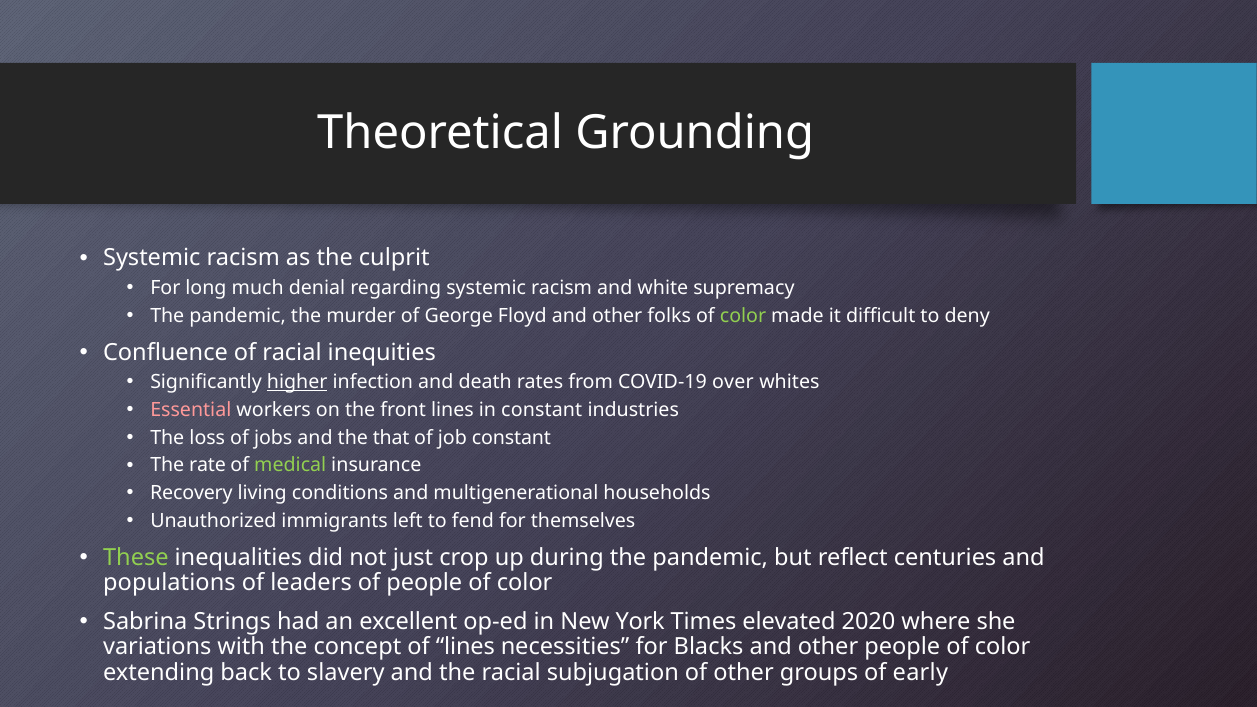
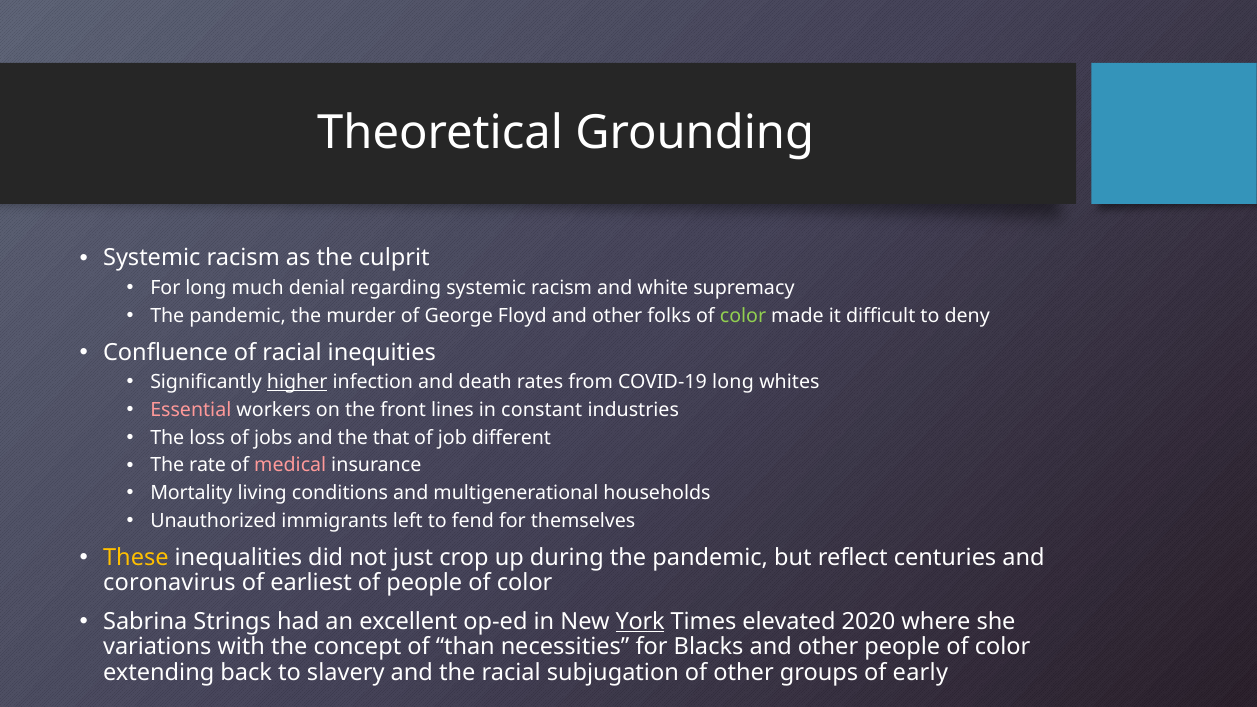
COVID-19 over: over -> long (733, 382)
job constant: constant -> different (511, 438)
medical colour: light green -> pink (290, 465)
Recovery: Recovery -> Mortality (191, 493)
These colour: light green -> yellow (136, 557)
populations: populations -> coronavirus (169, 583)
leaders: leaders -> earliest (311, 583)
York underline: none -> present (640, 621)
of lines: lines -> than (465, 647)
